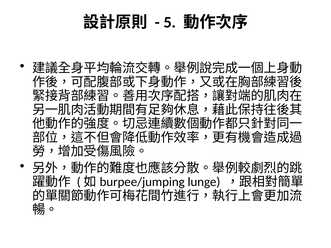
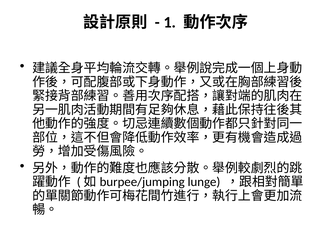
5: 5 -> 1 (170, 22)
